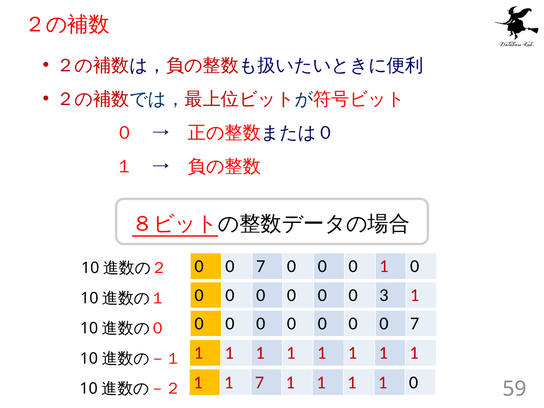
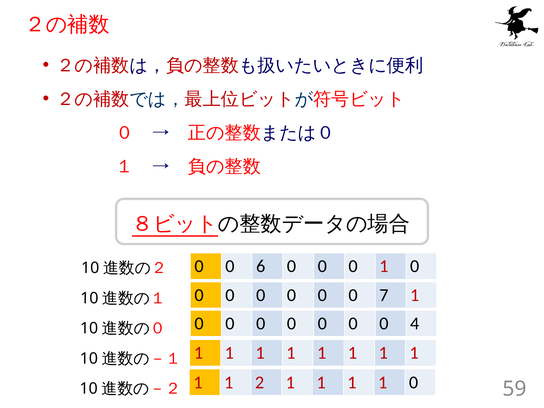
7: 7 -> 6 (261, 266)
3: 3 -> 7 (384, 295)
0 0 0 7: 7 -> 4 (415, 323)
1 7: 7 -> 2 (260, 382)
